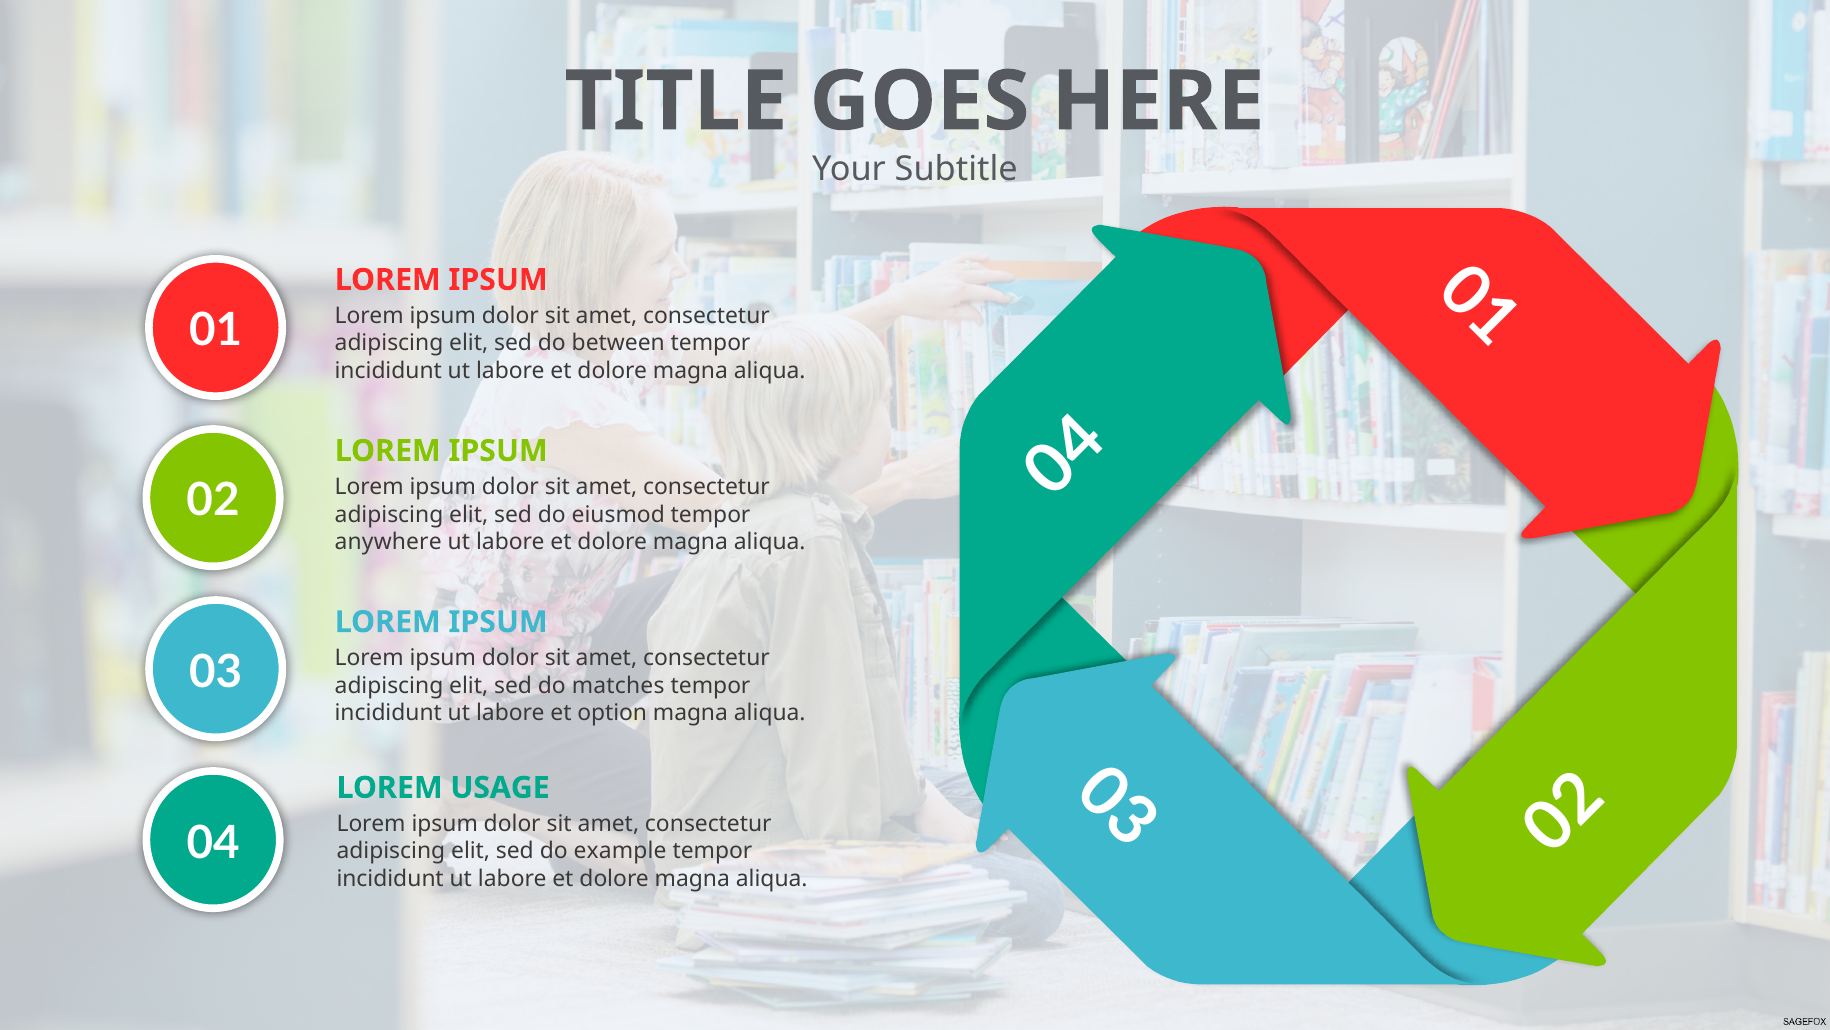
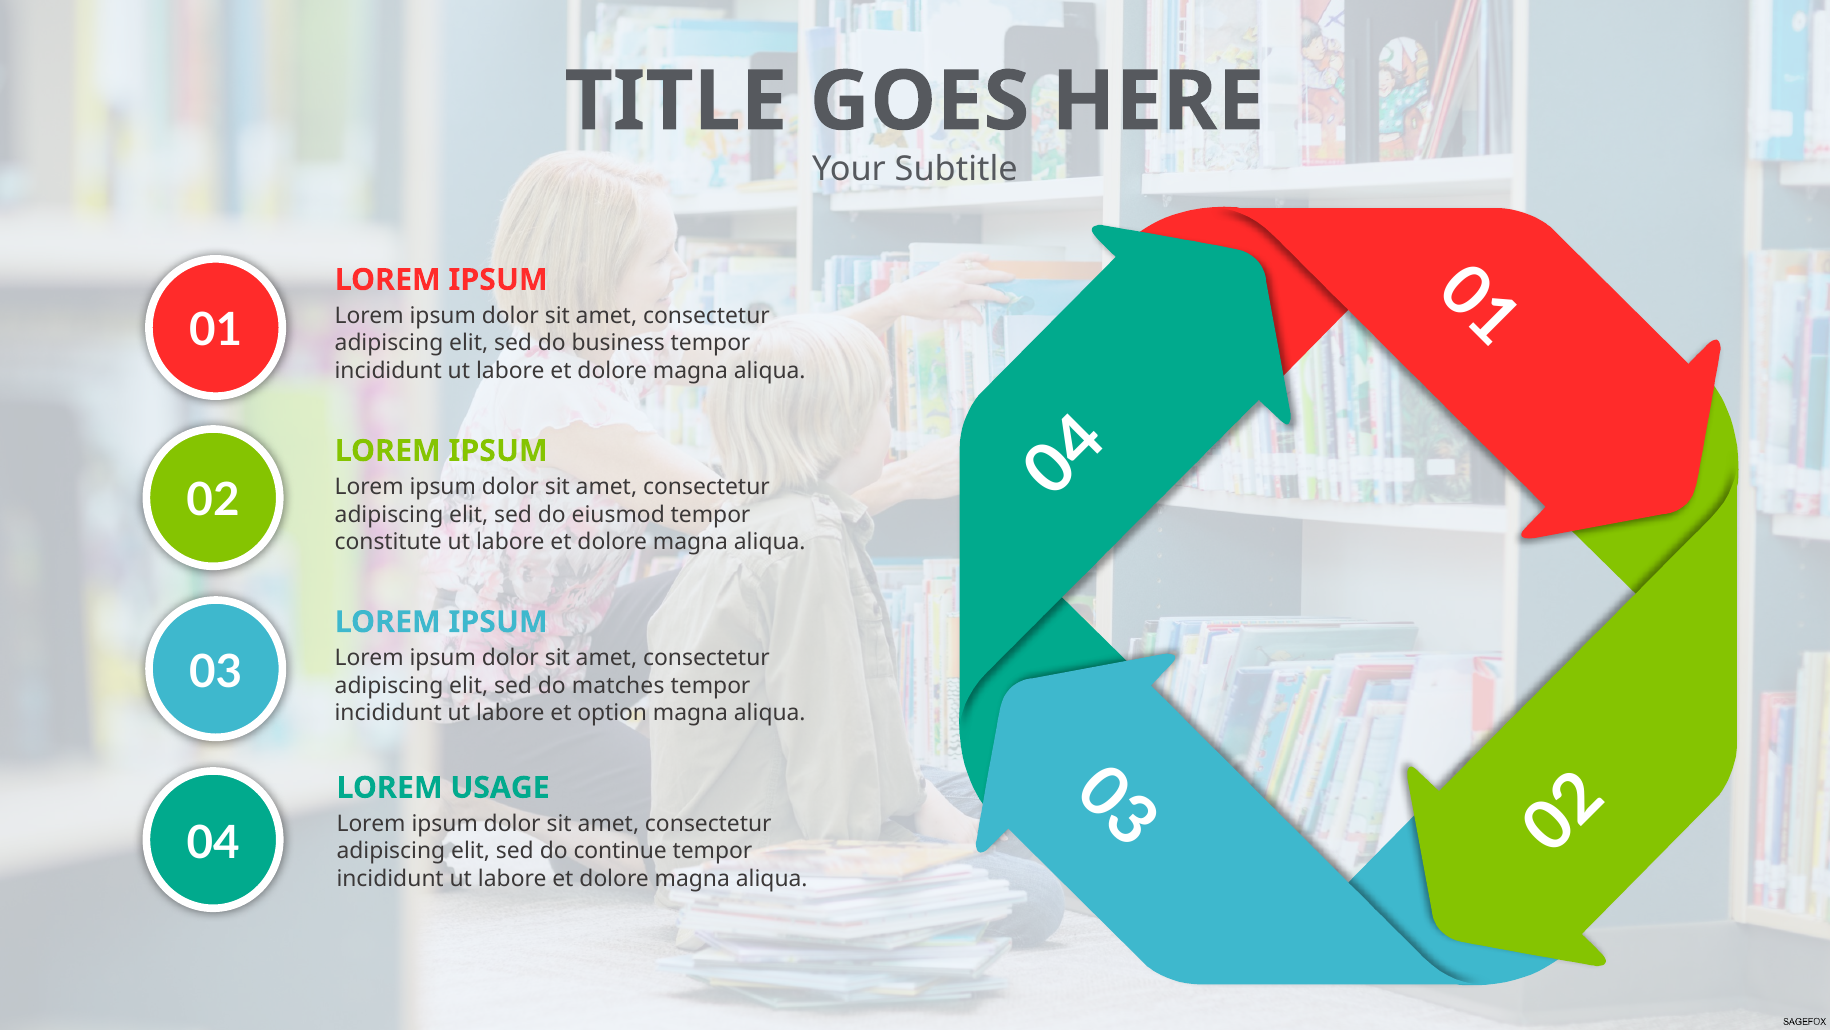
between: between -> business (618, 343)
anywhere: anywhere -> constitute (388, 542)
example: example -> continue (620, 851)
